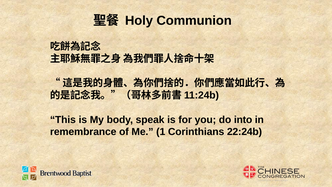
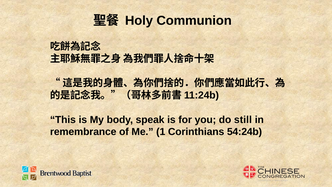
into: into -> still (243, 119)
22:24b: 22:24b -> 54:24b (244, 132)
